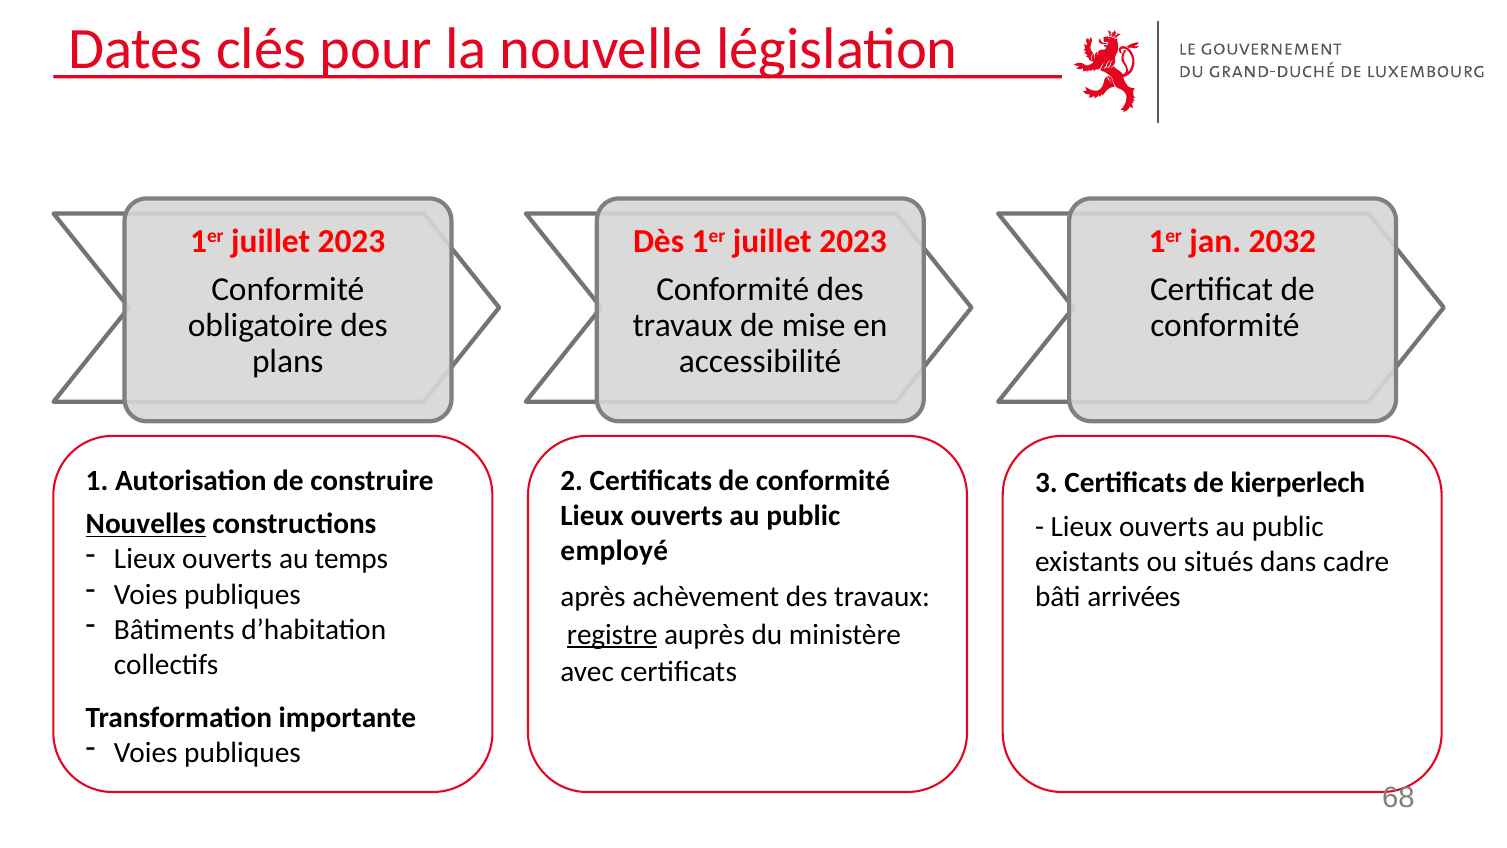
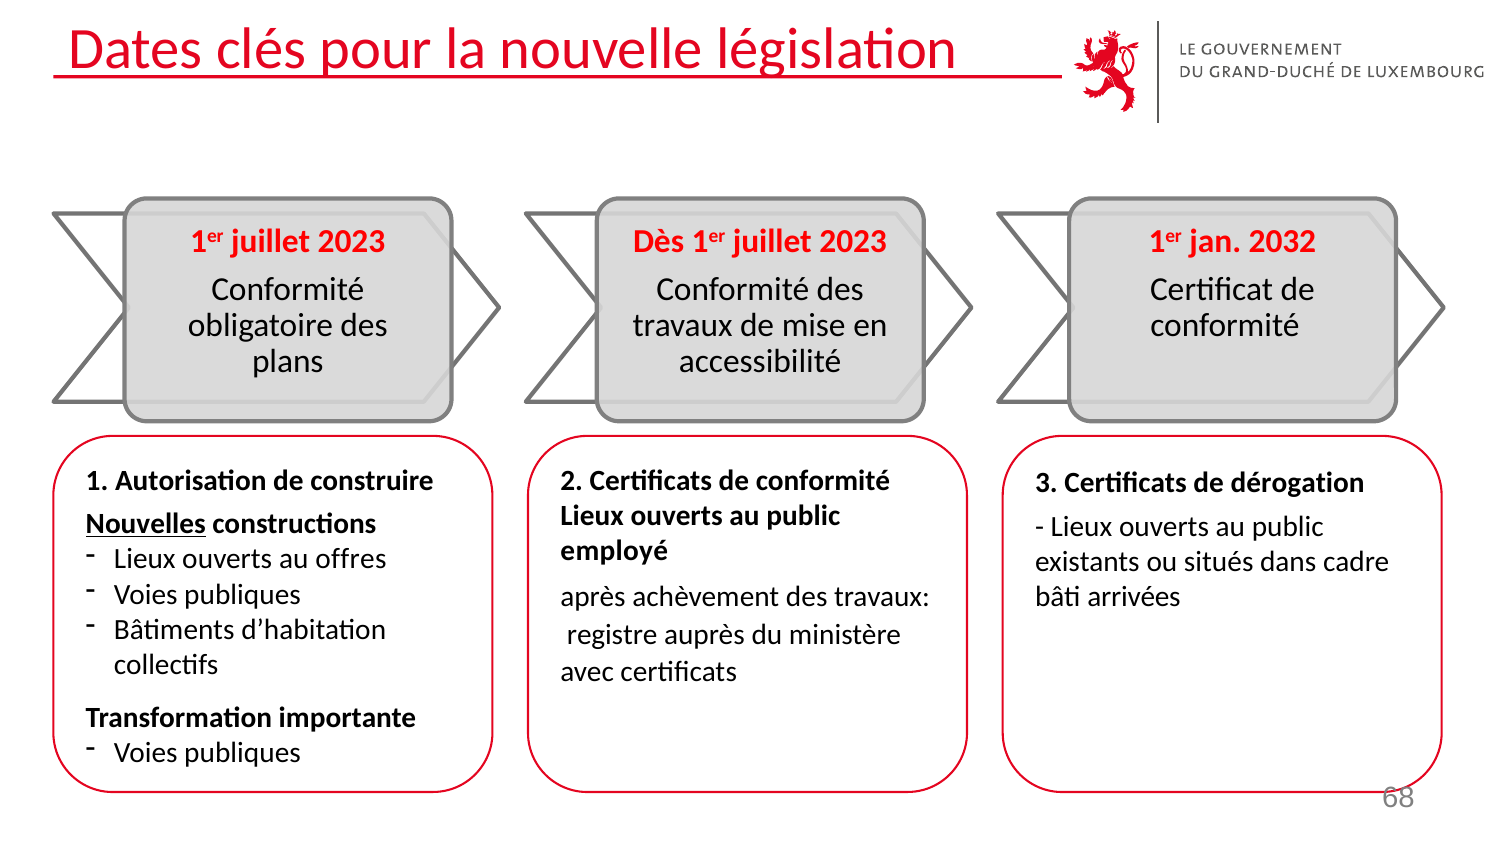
kierperlech: kierperlech -> dérogation (1298, 483)
temps: temps -> offres (351, 559)
registre underline: present -> none (612, 634)
